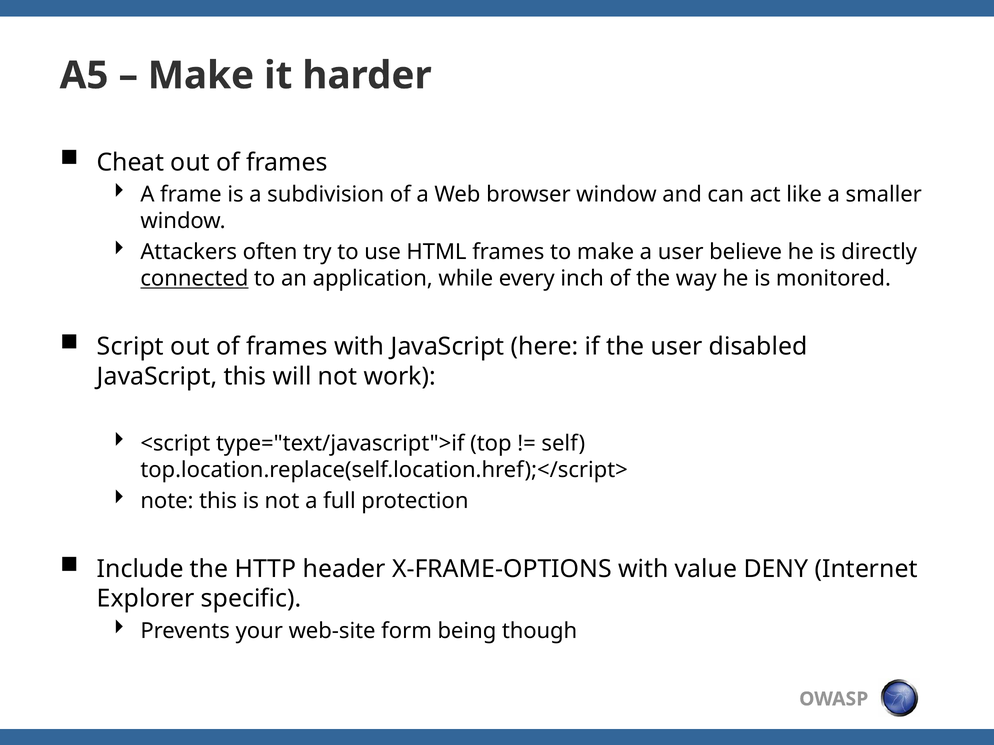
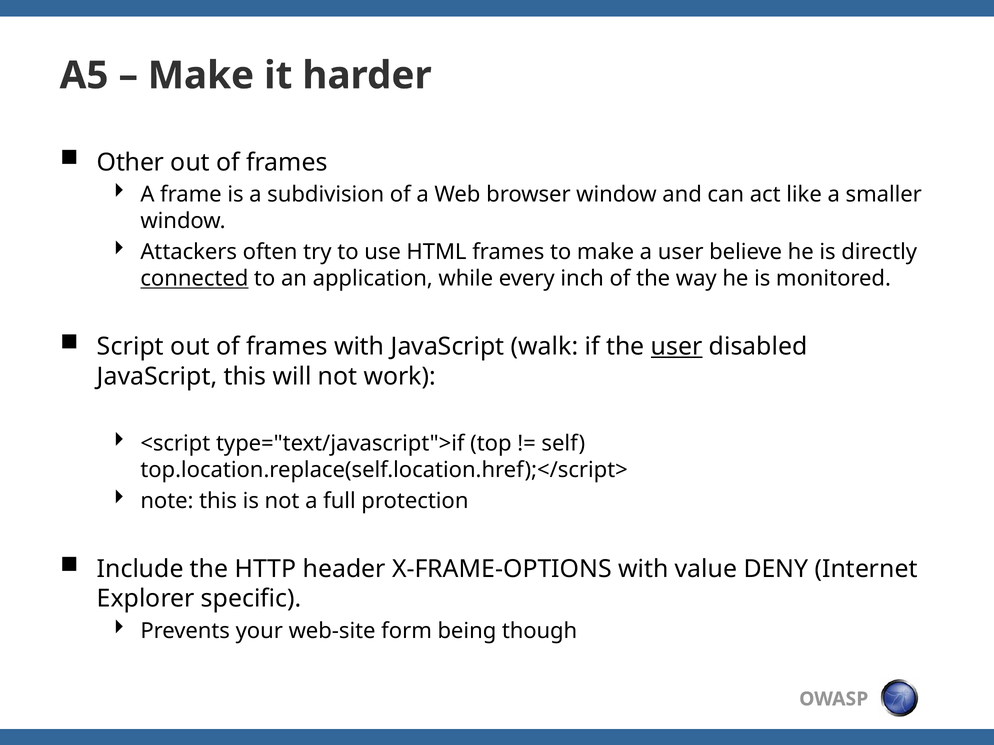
Cheat: Cheat -> Other (131, 162)
here: here -> walk (545, 347)
user underline: none -> present (677, 347)
